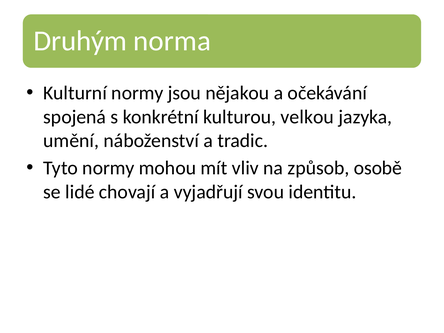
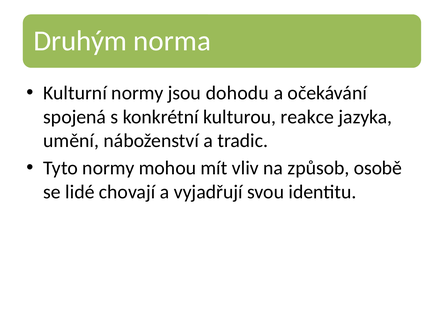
nějakou: nějakou -> dohodu (237, 93)
velkou: velkou -> reakce (307, 117)
